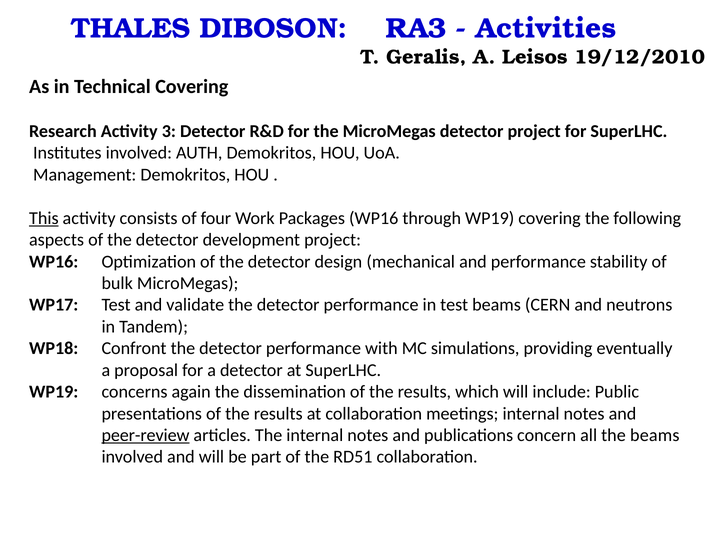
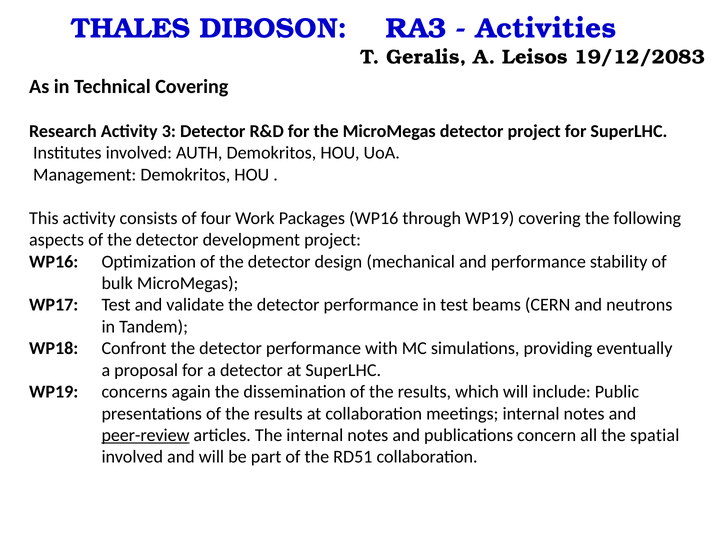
19/12/2010: 19/12/2010 -> 19/12/2083 (640, 57)
This underline: present -> none (44, 218)
the beams: beams -> spatial (655, 435)
